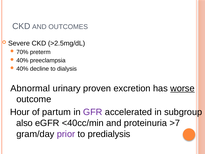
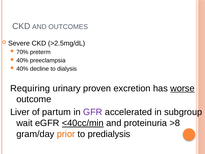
Abnormal: Abnormal -> Requiring (30, 88)
Hour: Hour -> Liver (20, 112)
also: also -> wait (24, 123)
<40cc/min underline: none -> present (83, 123)
>7: >7 -> >8 (175, 123)
prior colour: purple -> orange (66, 134)
